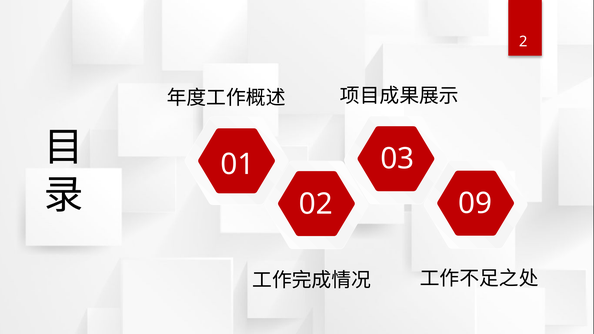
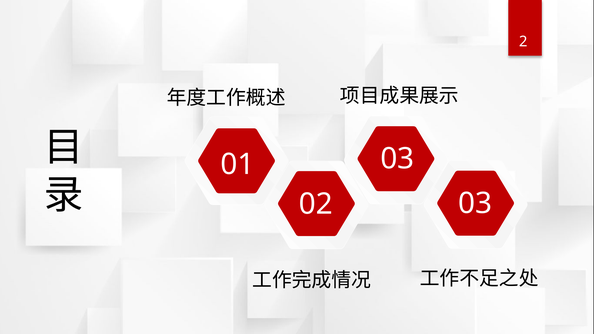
02 09: 09 -> 03 (475, 204)
